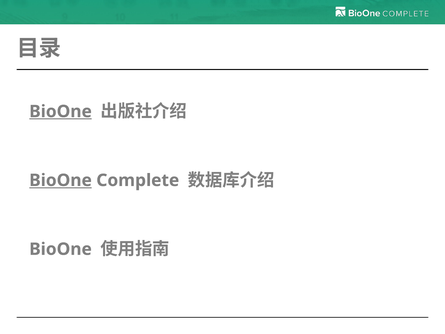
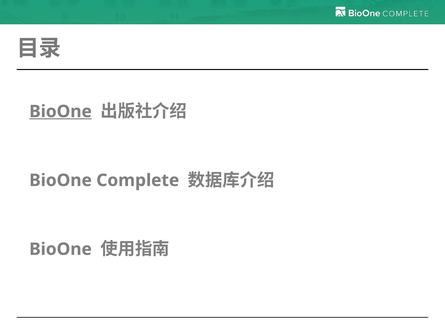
BioOne underline: present -> none (61, 180)
